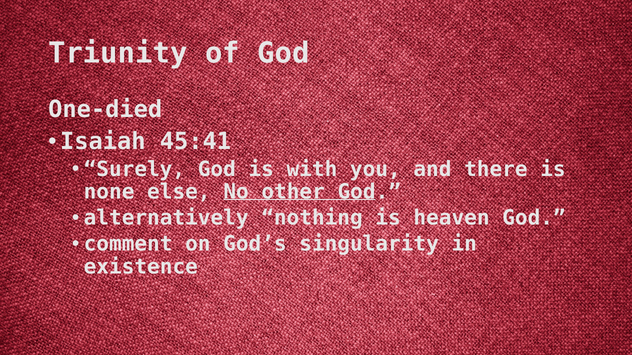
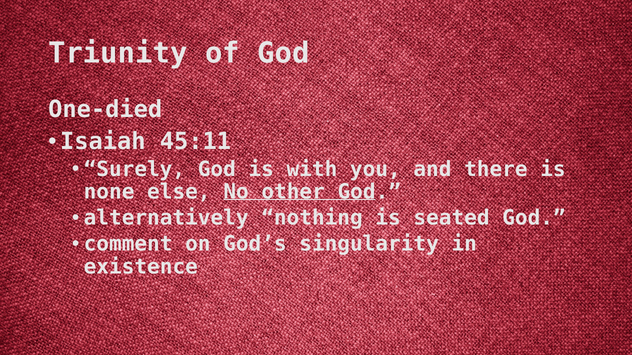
45:41: 45:41 -> 45:11 (195, 142)
heaven: heaven -> seated (452, 218)
